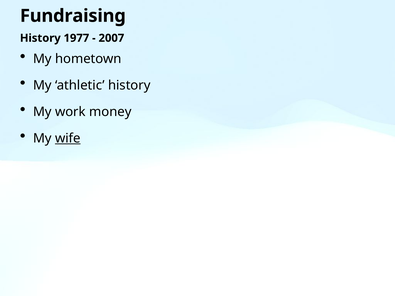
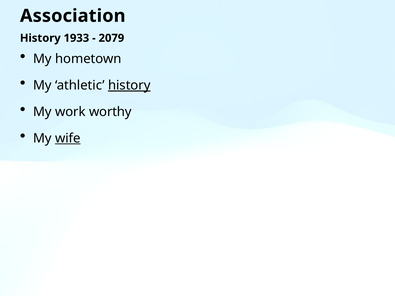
Fundraising: Fundraising -> Association (73, 16)
1977: 1977 -> 1933 (76, 38)
2007: 2007 -> 2079 (111, 38)
history underline: none -> present (129, 85)
money: money -> worthy (110, 112)
